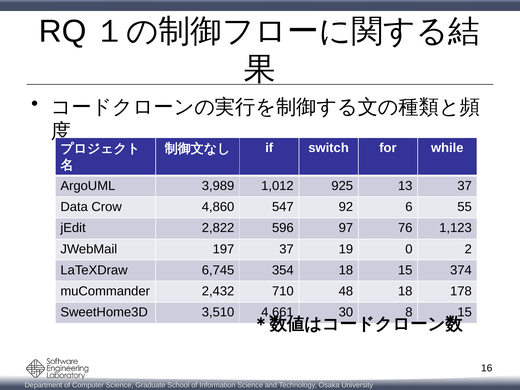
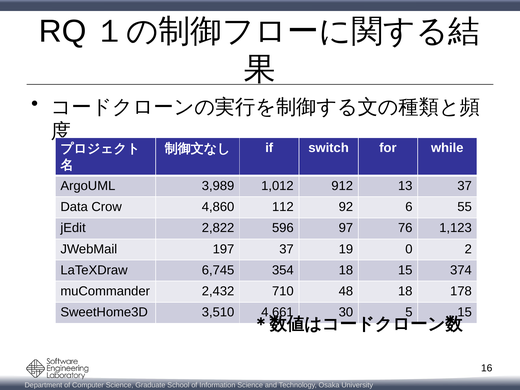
925: 925 -> 912 (342, 186)
547: 547 -> 112 (283, 207)
8: 8 -> 5 (409, 312)
